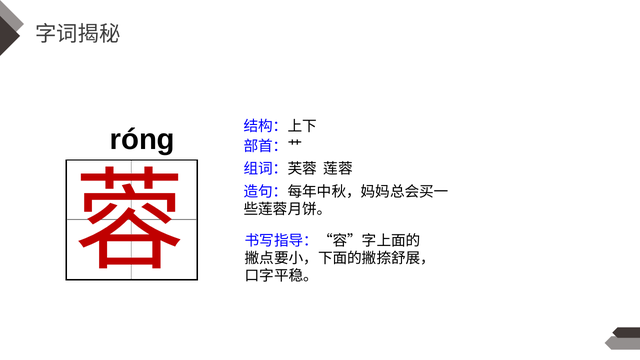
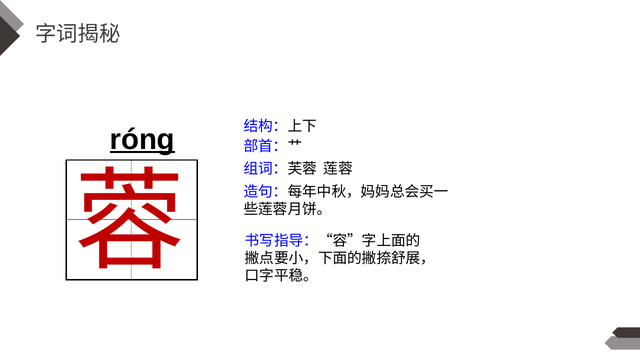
róng underline: none -> present (142, 139)
